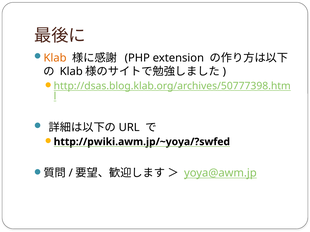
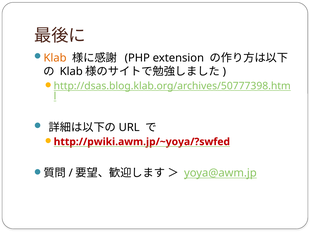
http://pwiki.awm.jp/~yoya/?swfed colour: black -> red (142, 142)
